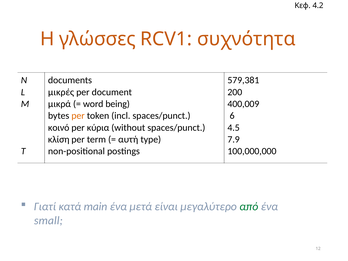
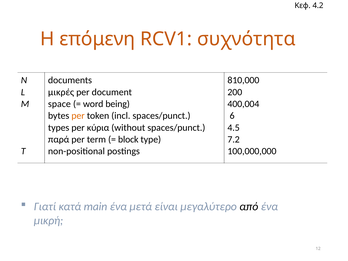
γλώσσες: γλώσσες -> επόμενη (97, 39)
579,381: 579,381 -> 810,000 (243, 80)
μικρά: μικρά -> space (59, 104)
400,009: 400,009 -> 400,004 (243, 104)
κοινό: κοινό -> types (59, 128)
κλίση: κλίση -> παρά (59, 139)
αυτή: αυτή -> block (128, 139)
7.9: 7.9 -> 7.2 (234, 139)
από colour: green -> black (249, 207)
small: small -> μικρή (48, 221)
